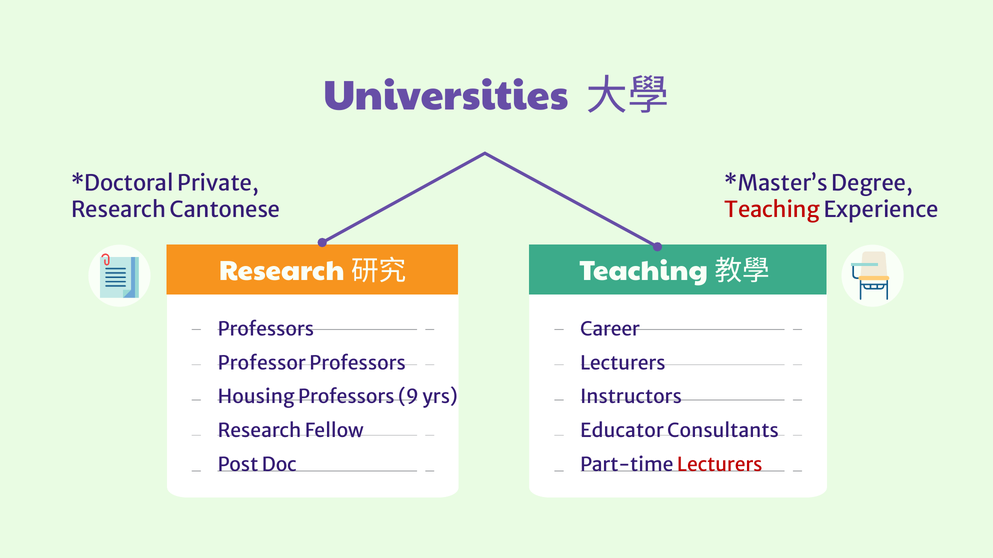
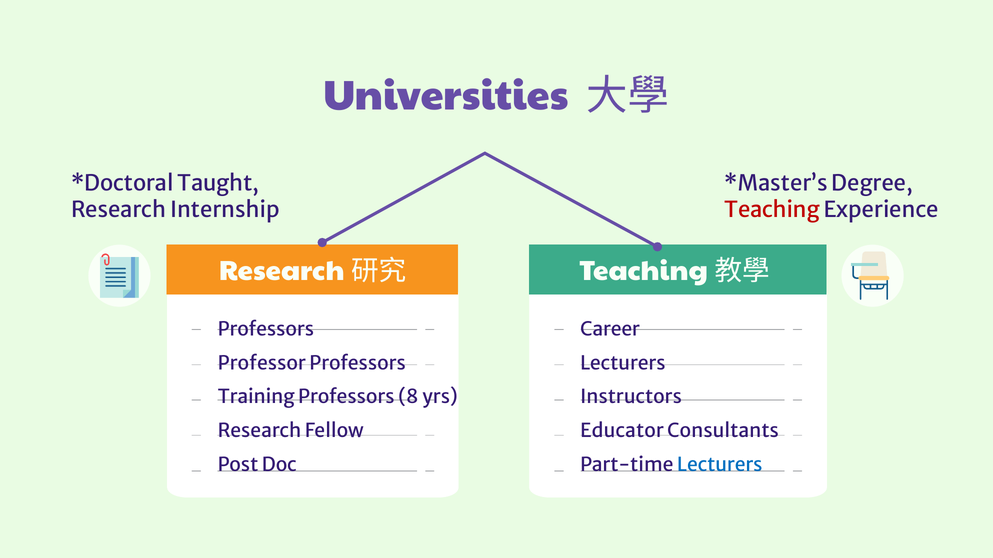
Private: Private -> Taught (218, 184)
Cantonese: Cantonese -> Internship (225, 210)
Housing: Housing -> Training (256, 398)
9: 9 -> 8 (408, 398)
Lecturers colour: red -> blue (720, 465)
